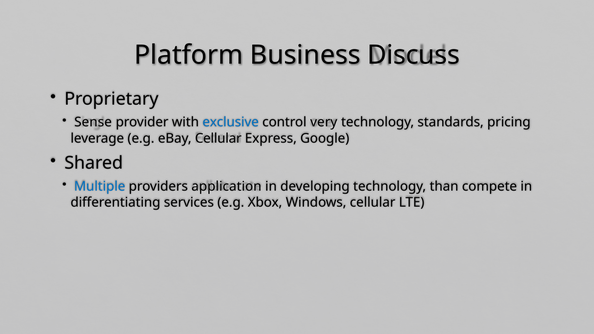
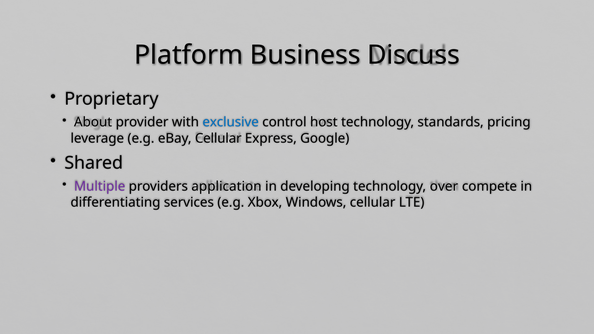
Sense: Sense -> About (93, 122)
very: very -> host (324, 122)
Multiple colour: blue -> purple (100, 186)
than: than -> over (444, 186)
